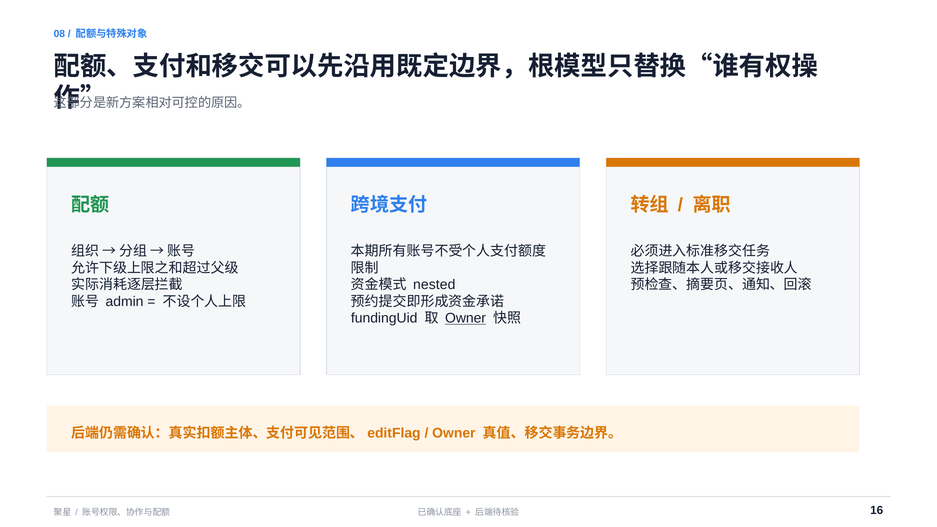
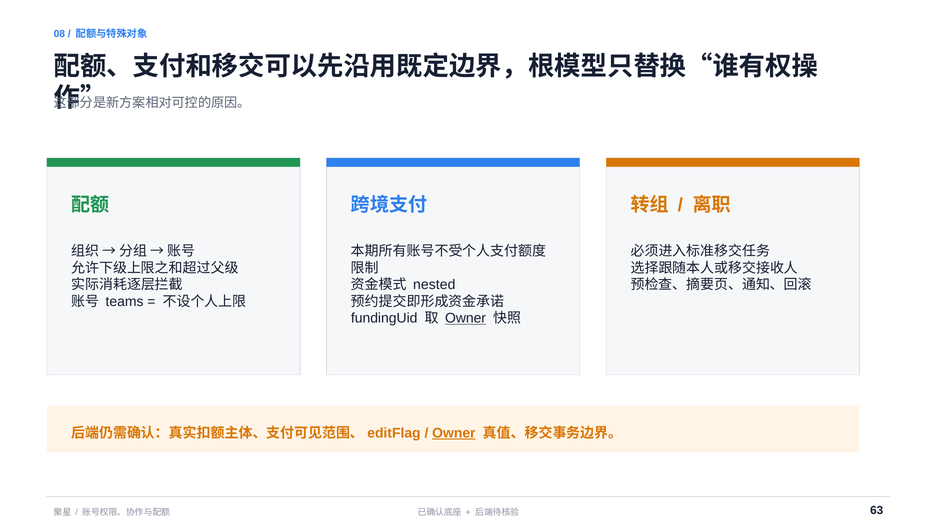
admin: admin -> teams (125, 302)
Owner underline: none -> present (454, 433)
16: 16 -> 63 (877, 511)
